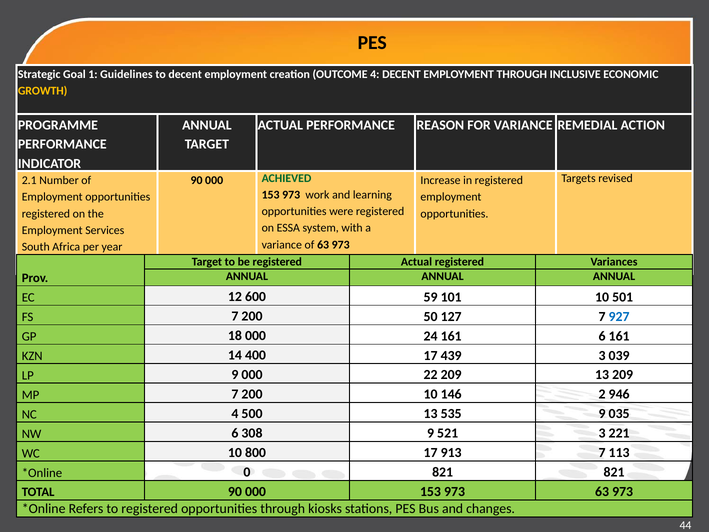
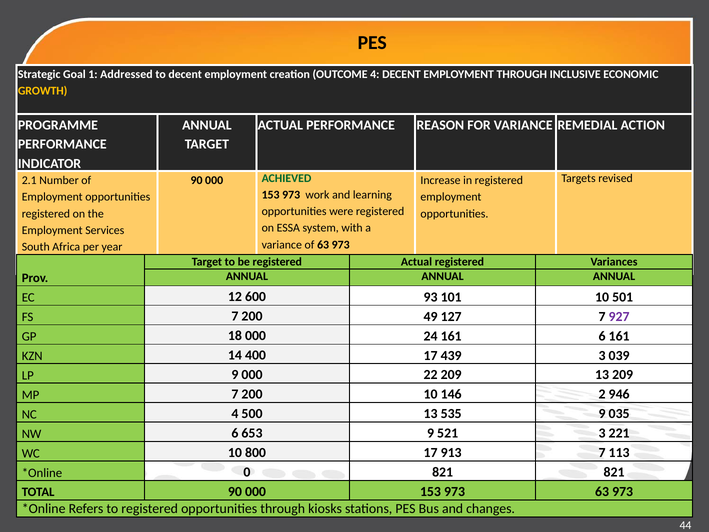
Guidelines: Guidelines -> Addressed (126, 74)
59: 59 -> 93 (431, 297)
50: 50 -> 49 (431, 316)
927 colour: blue -> purple (619, 316)
308: 308 -> 653 (252, 433)
